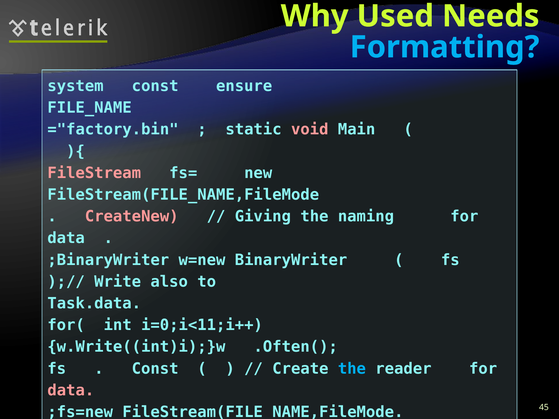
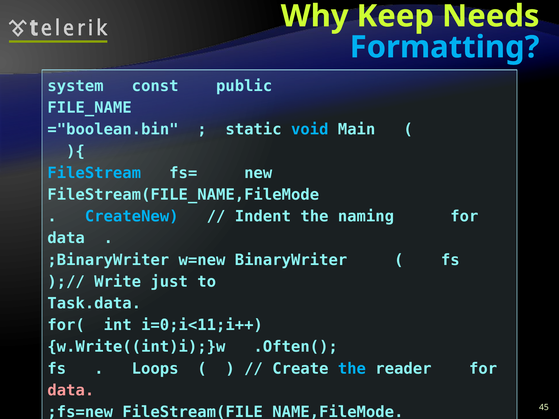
Used: Used -> Keep (395, 16)
ensure: ensure -> public (244, 86)
="factory.bin: ="factory.bin -> ="boolean.bin (113, 130)
void colour: pink -> light blue (310, 130)
FileStream colour: pink -> light blue (94, 173)
CreateNew colour: pink -> light blue (132, 217)
Giving: Giving -> Indent (263, 217)
also: also -> just (169, 282)
Const: Const -> Loops (155, 369)
